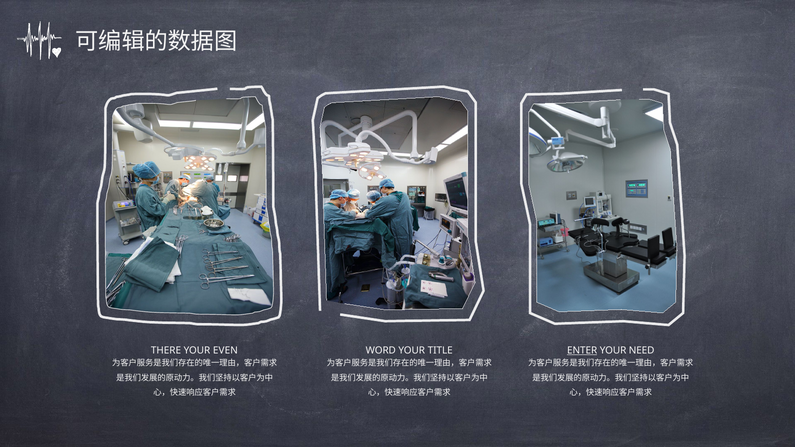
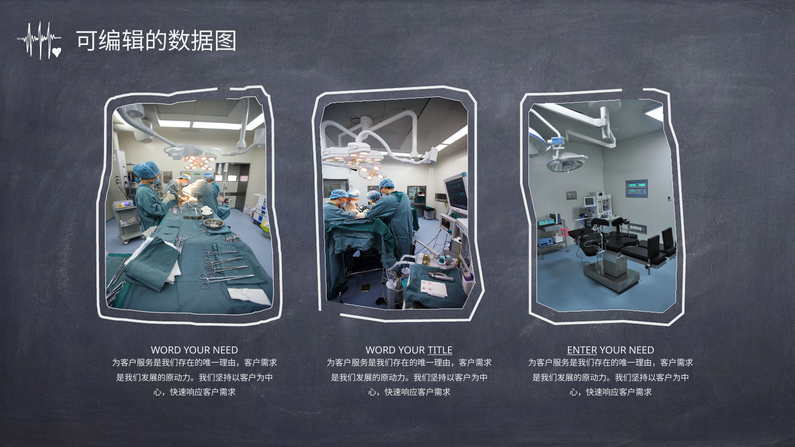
THERE: THERE -> WORD (166, 350)
EVEN: EVEN -> NEED (226, 350)
TITLE underline: none -> present (440, 350)
